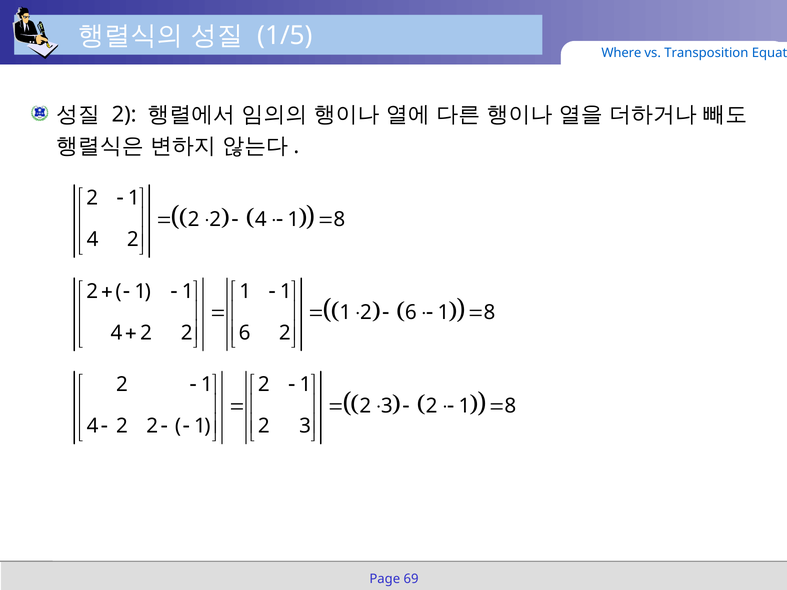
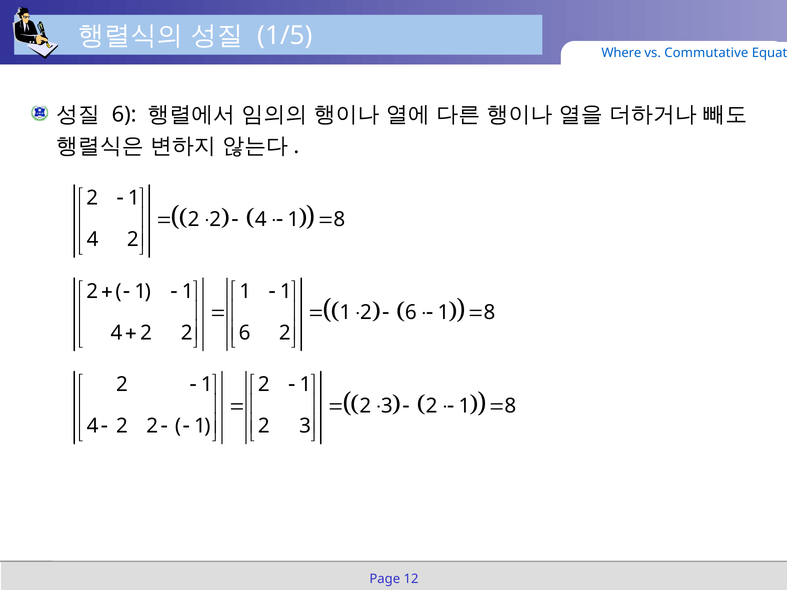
Transposition: Transposition -> Commutative (706, 53)
2: 2 -> 6 (124, 115)
69: 69 -> 12 (411, 579)
